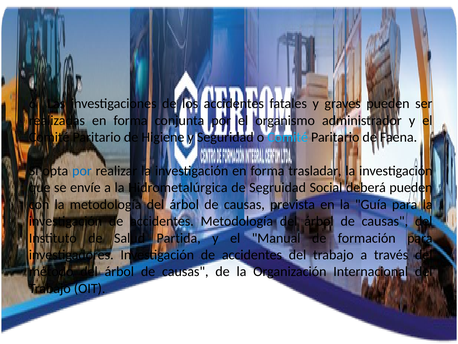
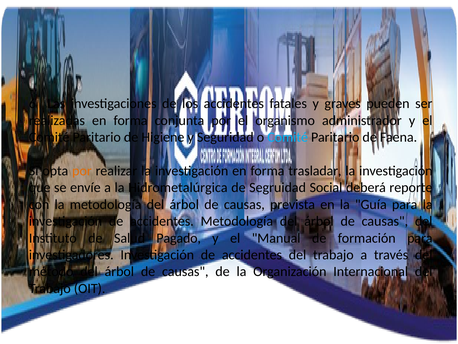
por colour: blue -> orange (82, 171)
deberá pueden: pueden -> reporte (411, 187)
Partida: Partida -> Pagado (179, 238)
